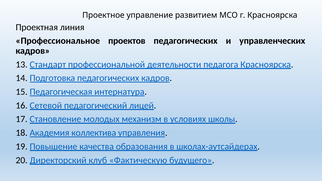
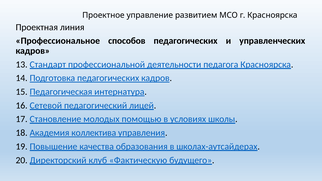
проектов: проектов -> способов (127, 41)
механизм: механизм -> помощью (142, 119)
